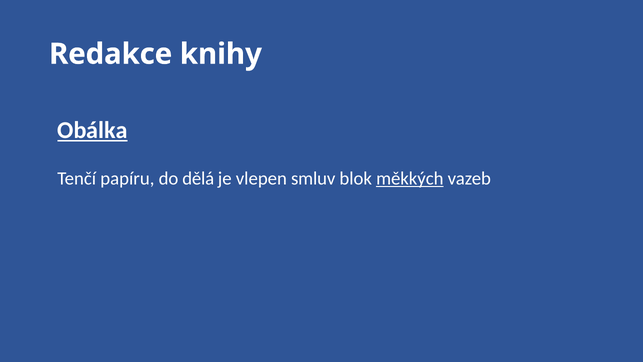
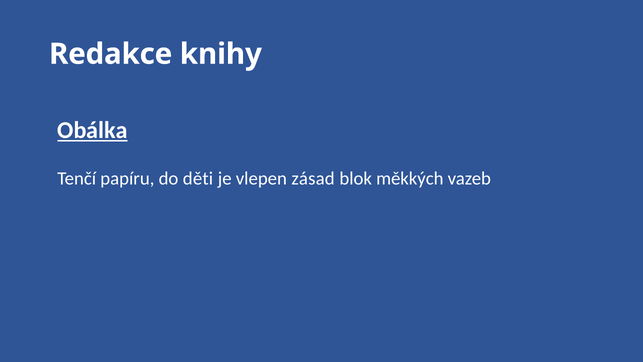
dělá: dělá -> děti (198, 178)
smluv: smluv -> zásad (313, 178)
měkkých underline: present -> none (410, 178)
